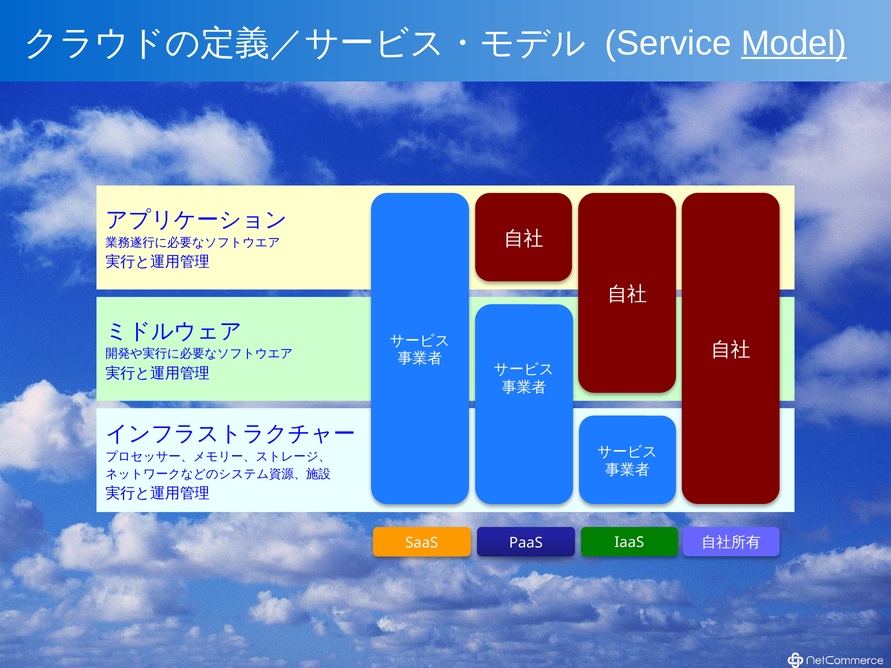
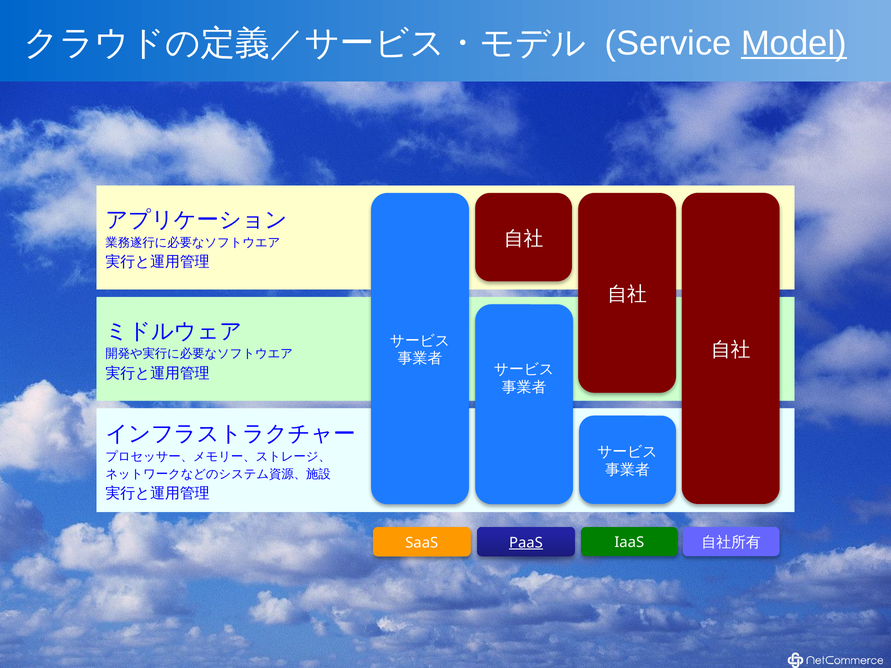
PaaS underline: none -> present (526, 543)
